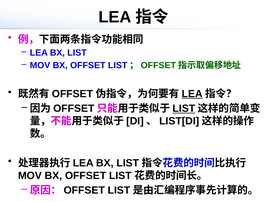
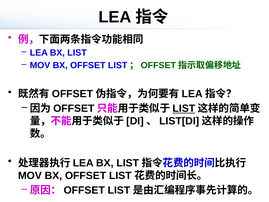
LEA underline: present -> none (192, 94)
